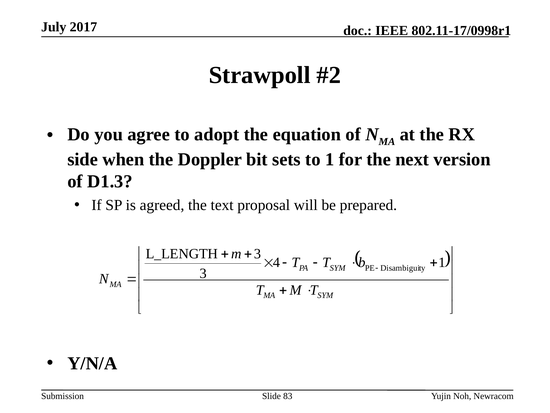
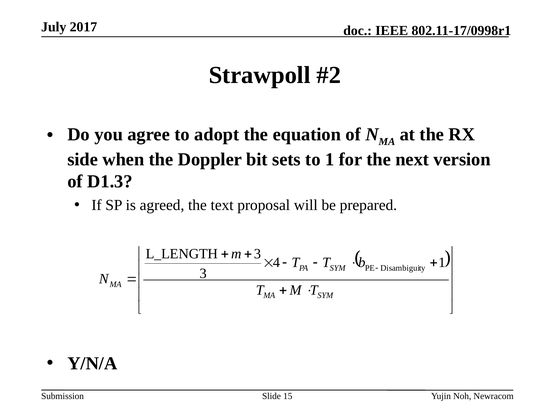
83: 83 -> 15 (288, 396)
